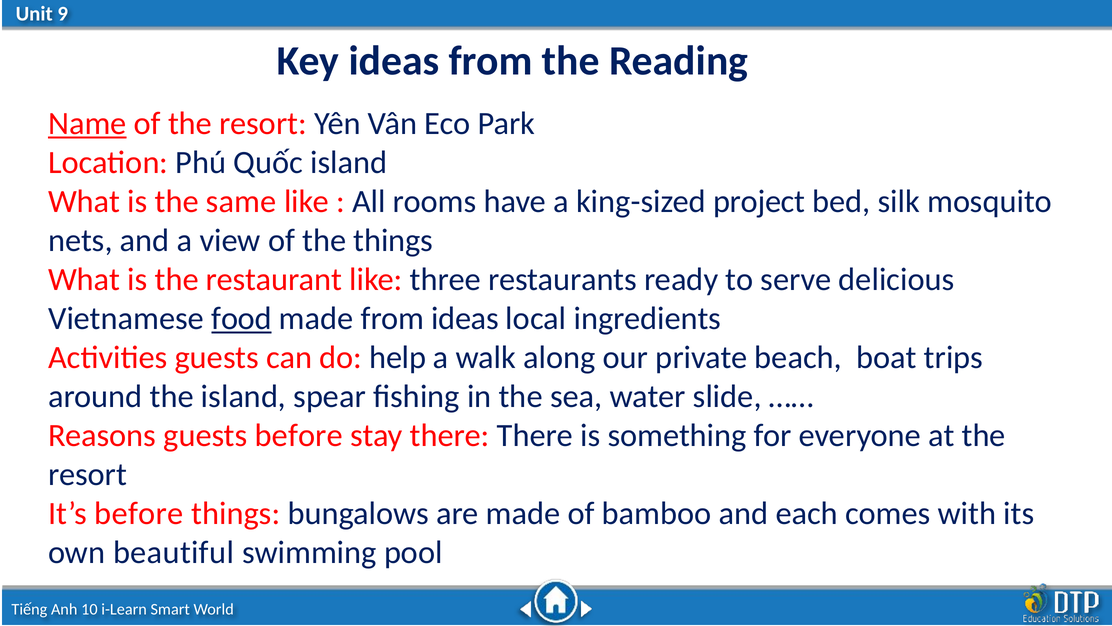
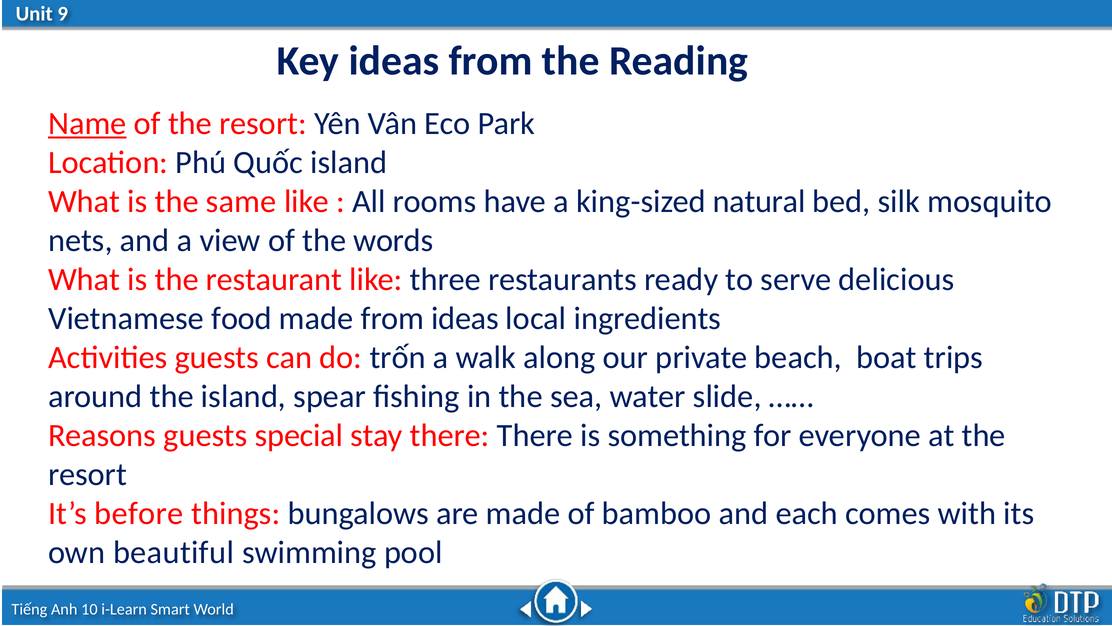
project: project -> natural (759, 201)
the things: things -> words (393, 240)
food underline: present -> none (242, 318)
help: help -> trốn (398, 357)
guests before: before -> special (299, 435)
